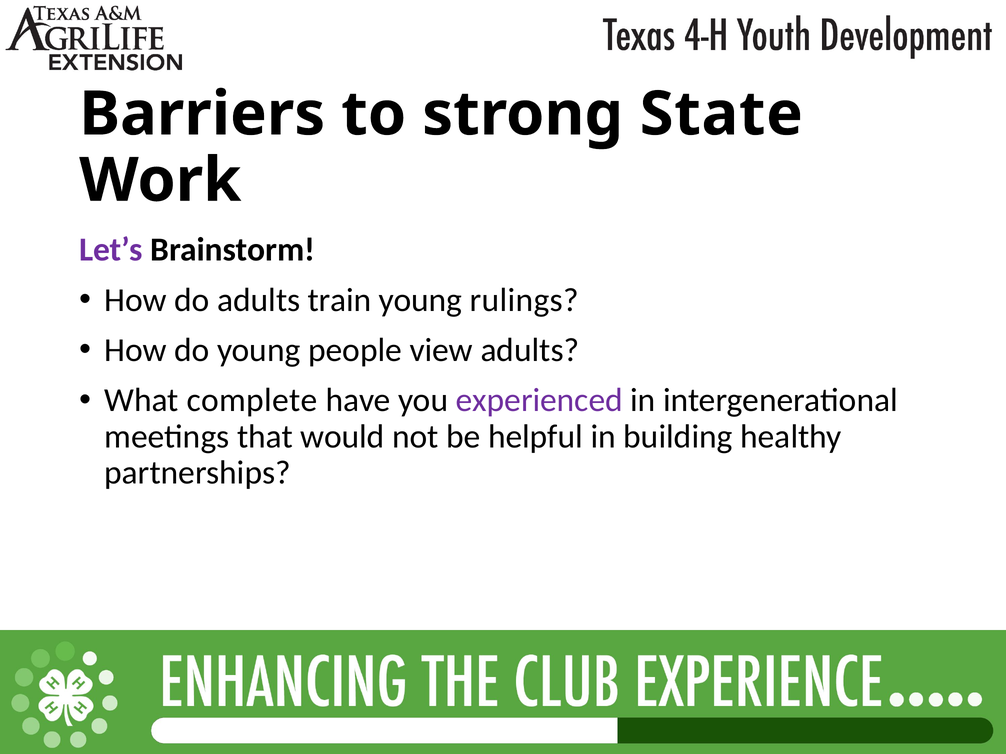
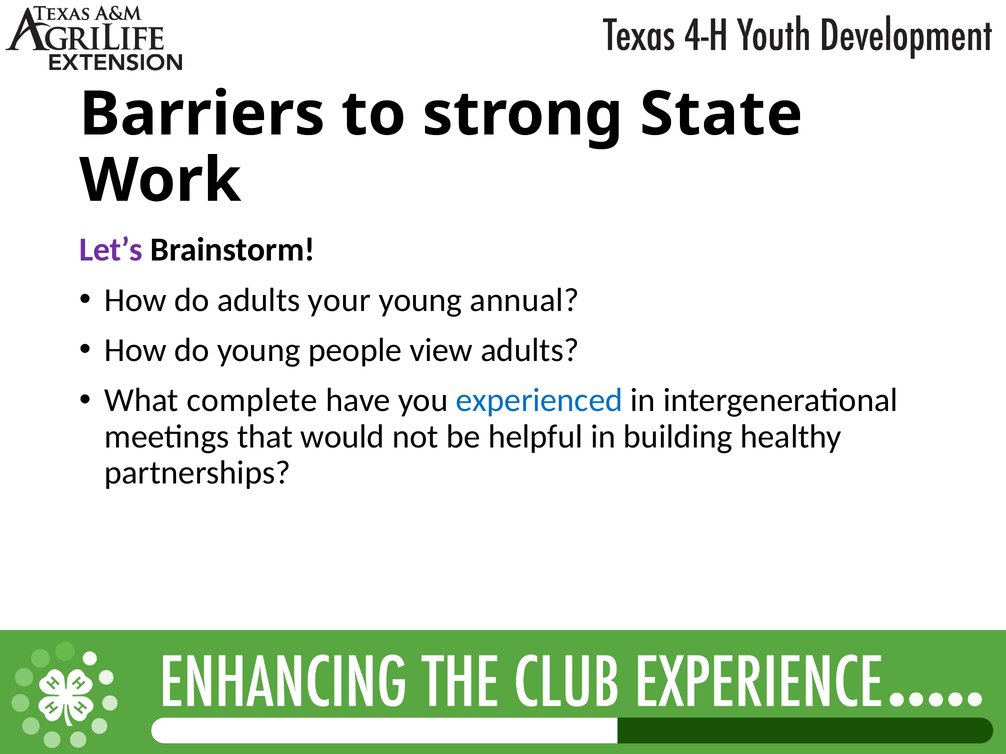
train: train -> your (339, 300)
rulings: rulings -> annual (525, 300)
experienced colour: purple -> blue (539, 401)
